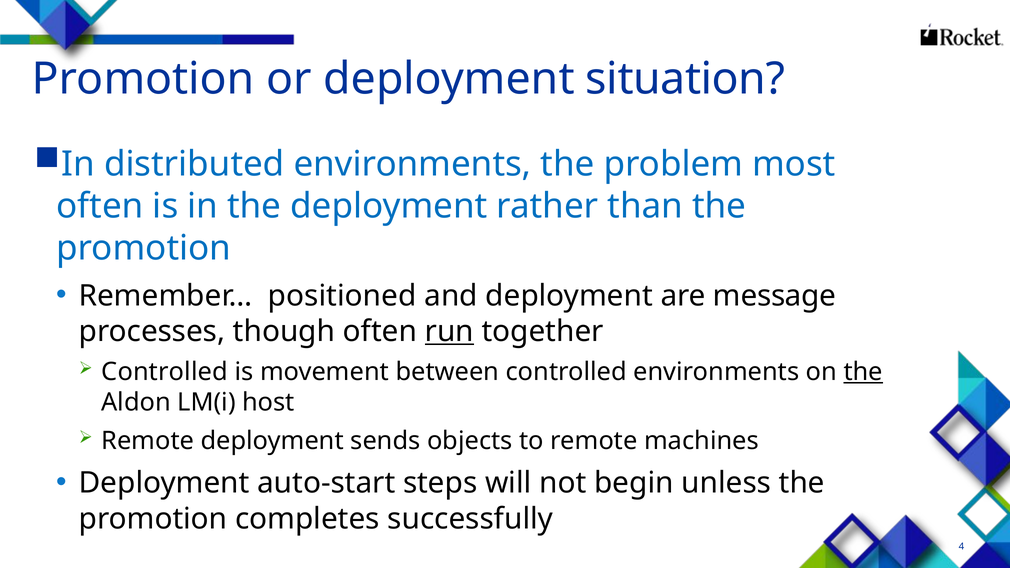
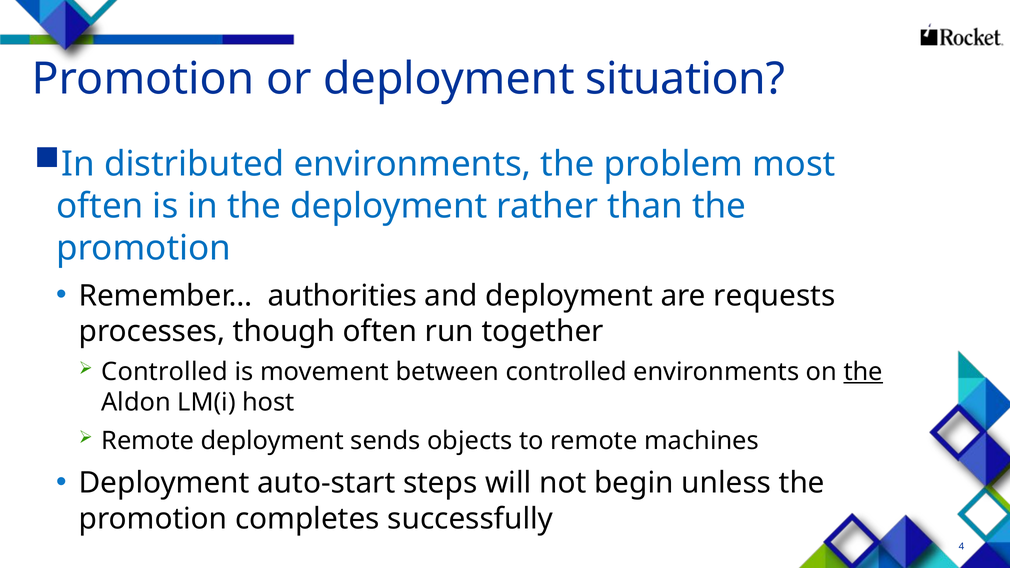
positioned: positioned -> authorities (342, 296)
message: message -> requests (774, 296)
run underline: present -> none (449, 332)
